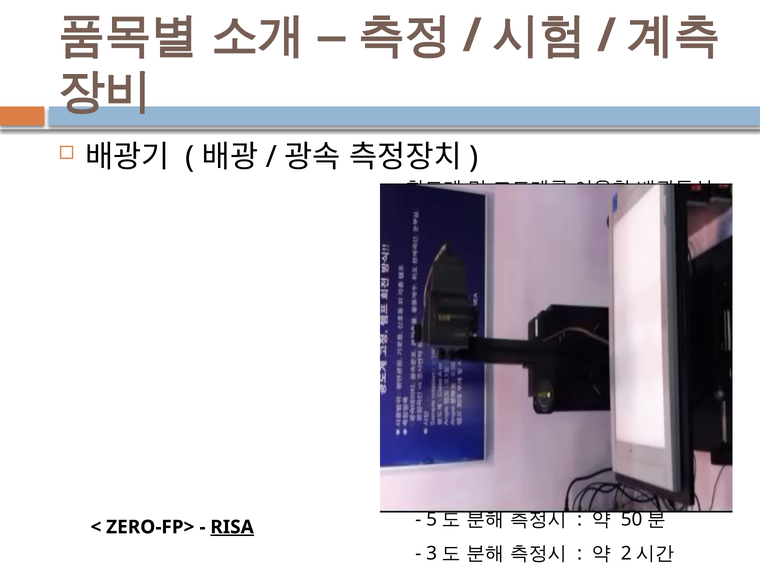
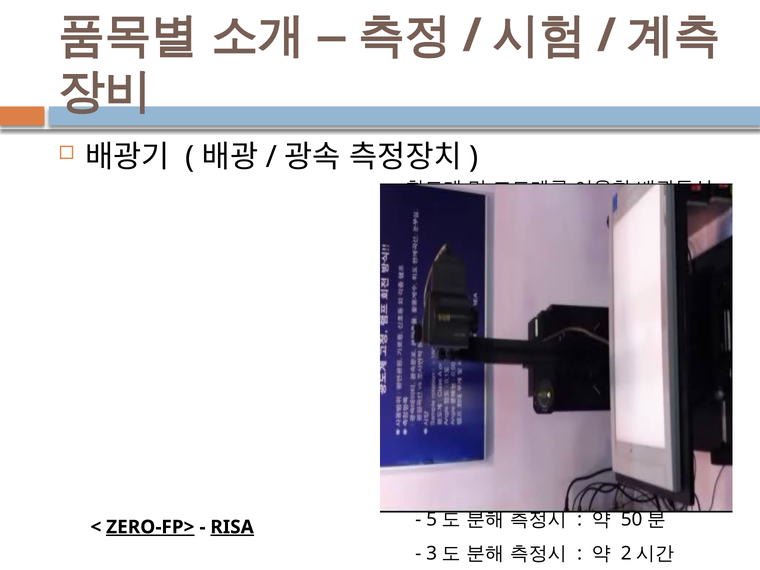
ZERO-FP> underline: none -> present (150, 527)
